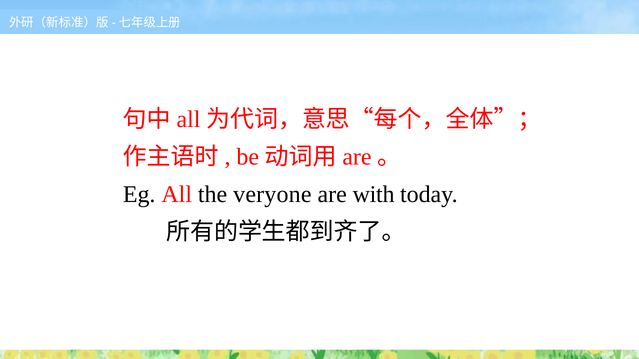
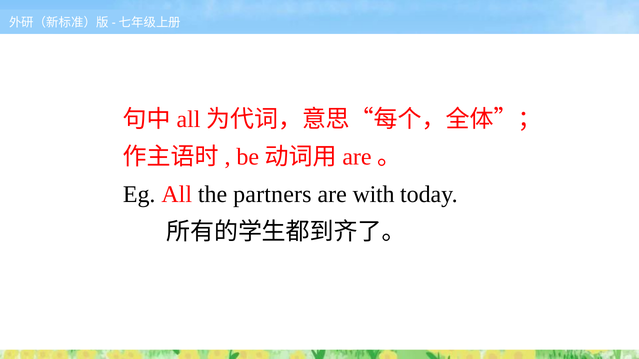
veryone: veryone -> partners (272, 195)
